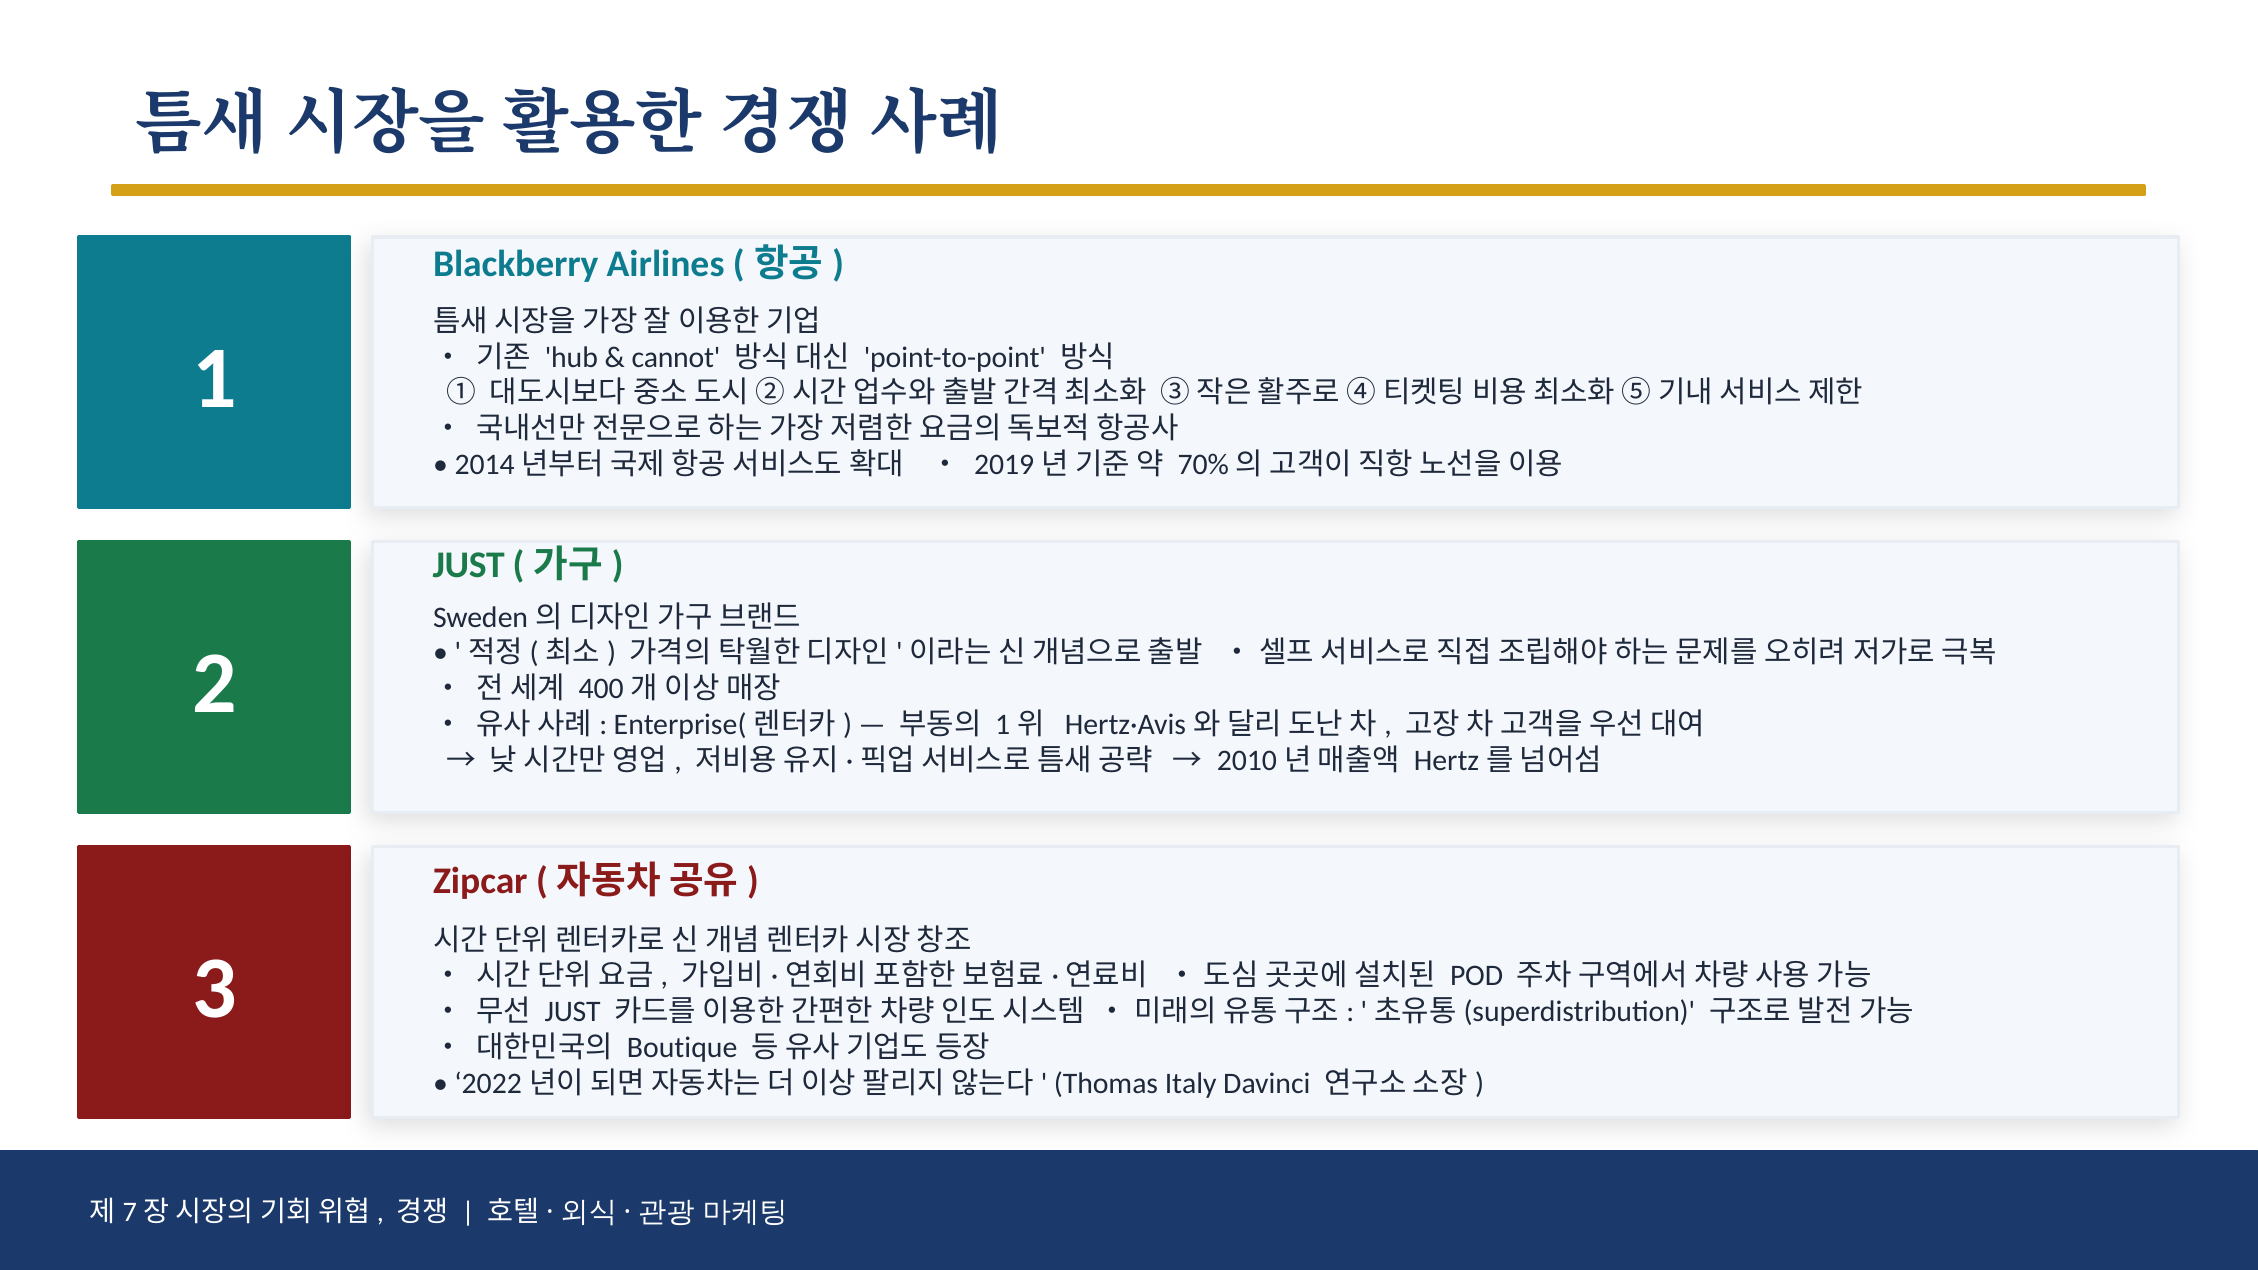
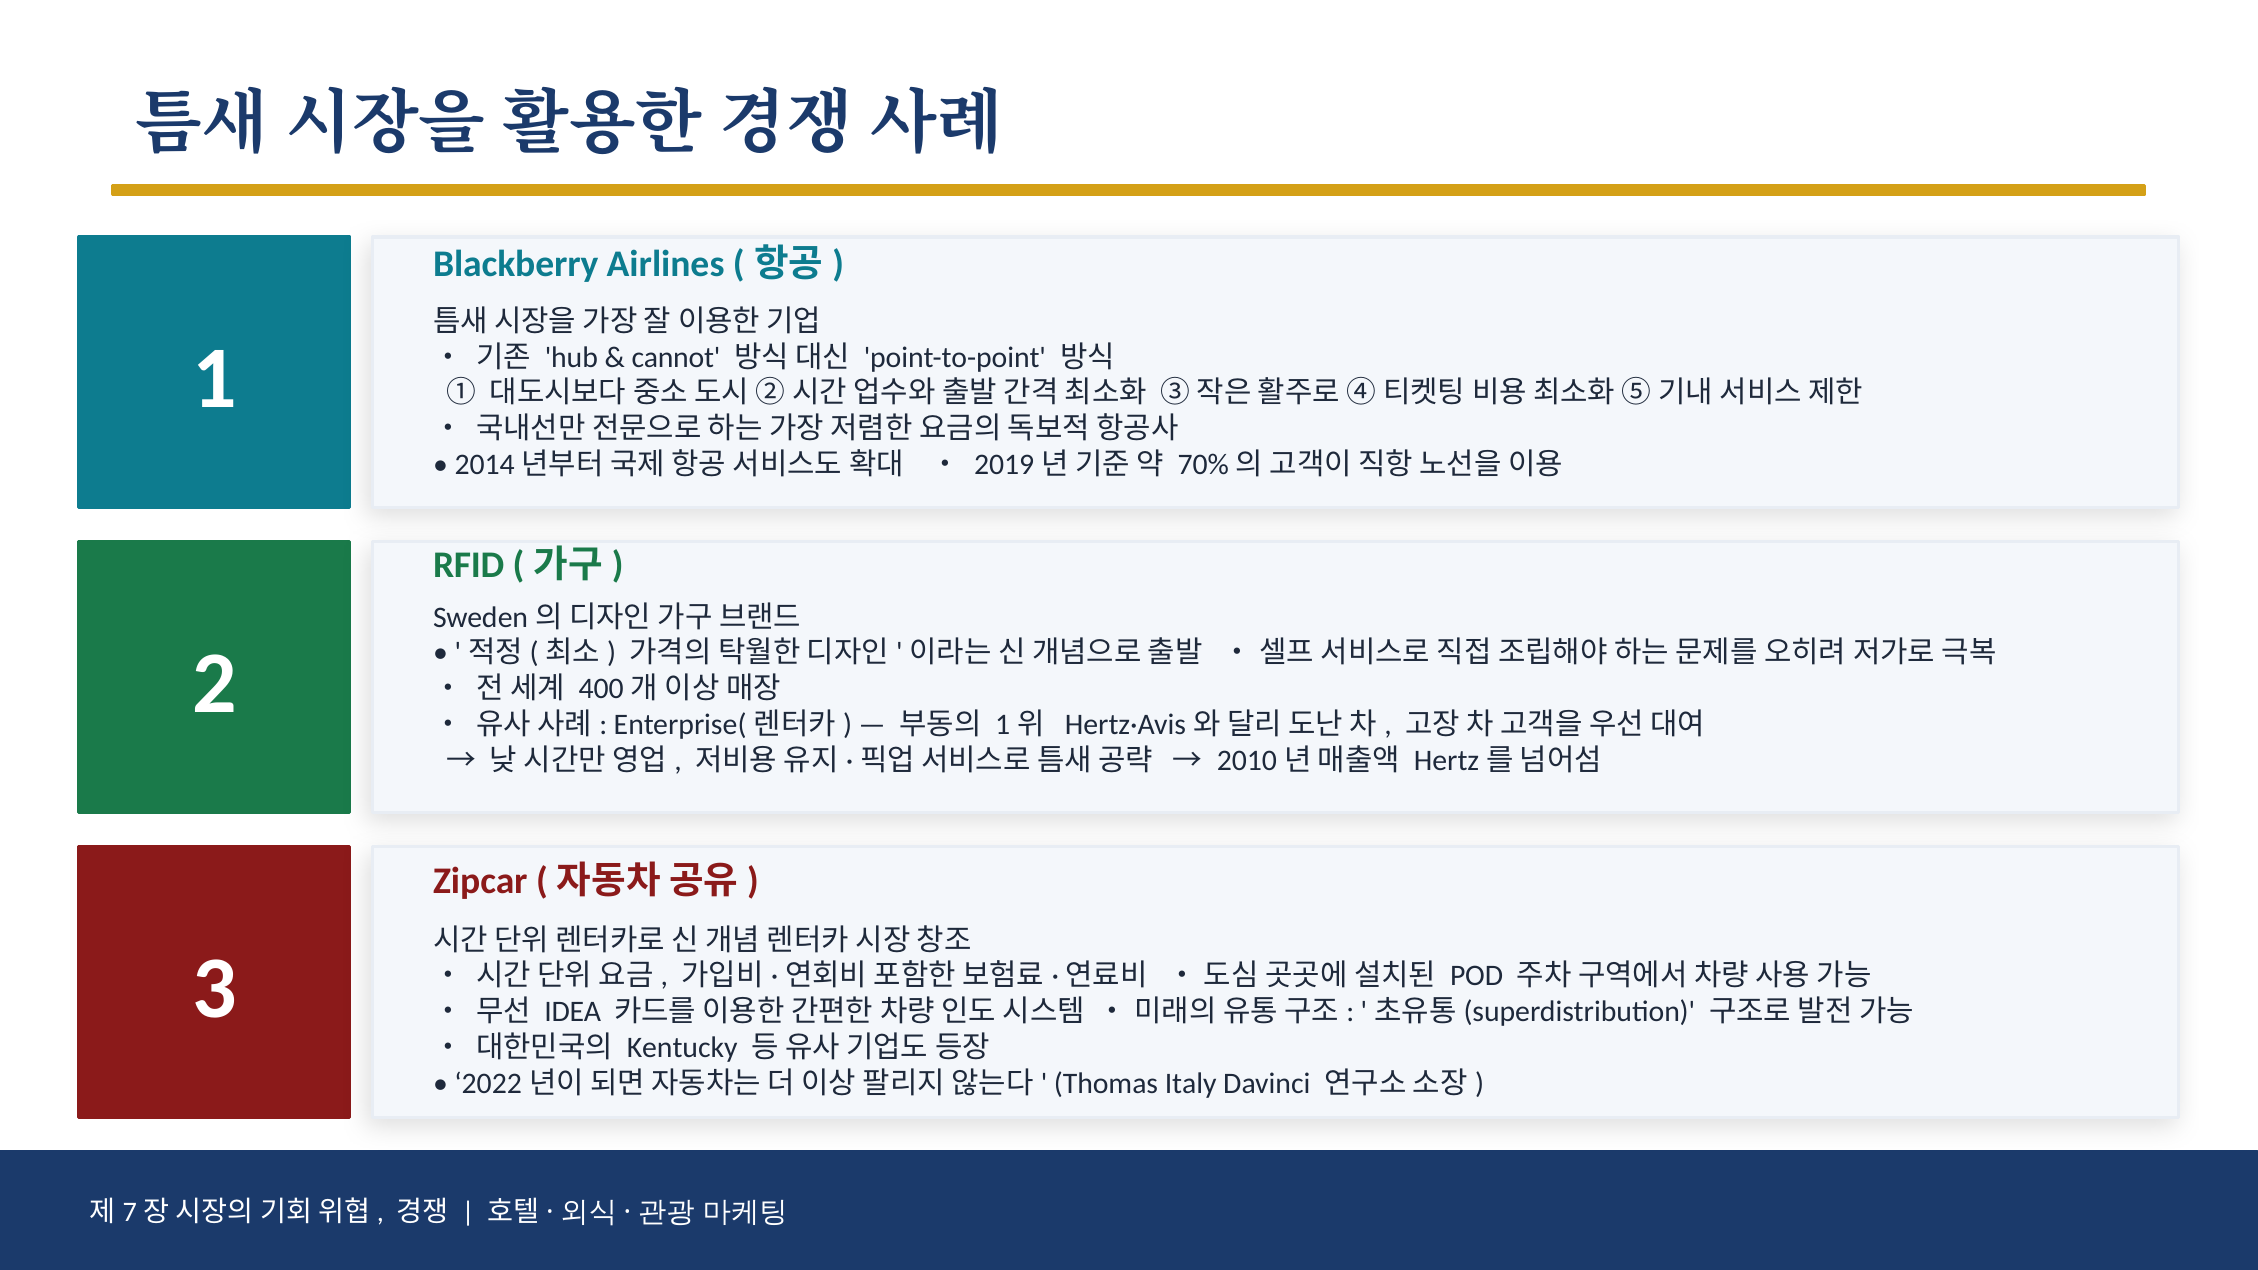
JUST: JUST -> RFID (469, 565)
JUST: JUST -> IDEA (573, 1012)
Boutique: Boutique -> Kentucky (682, 1048)
